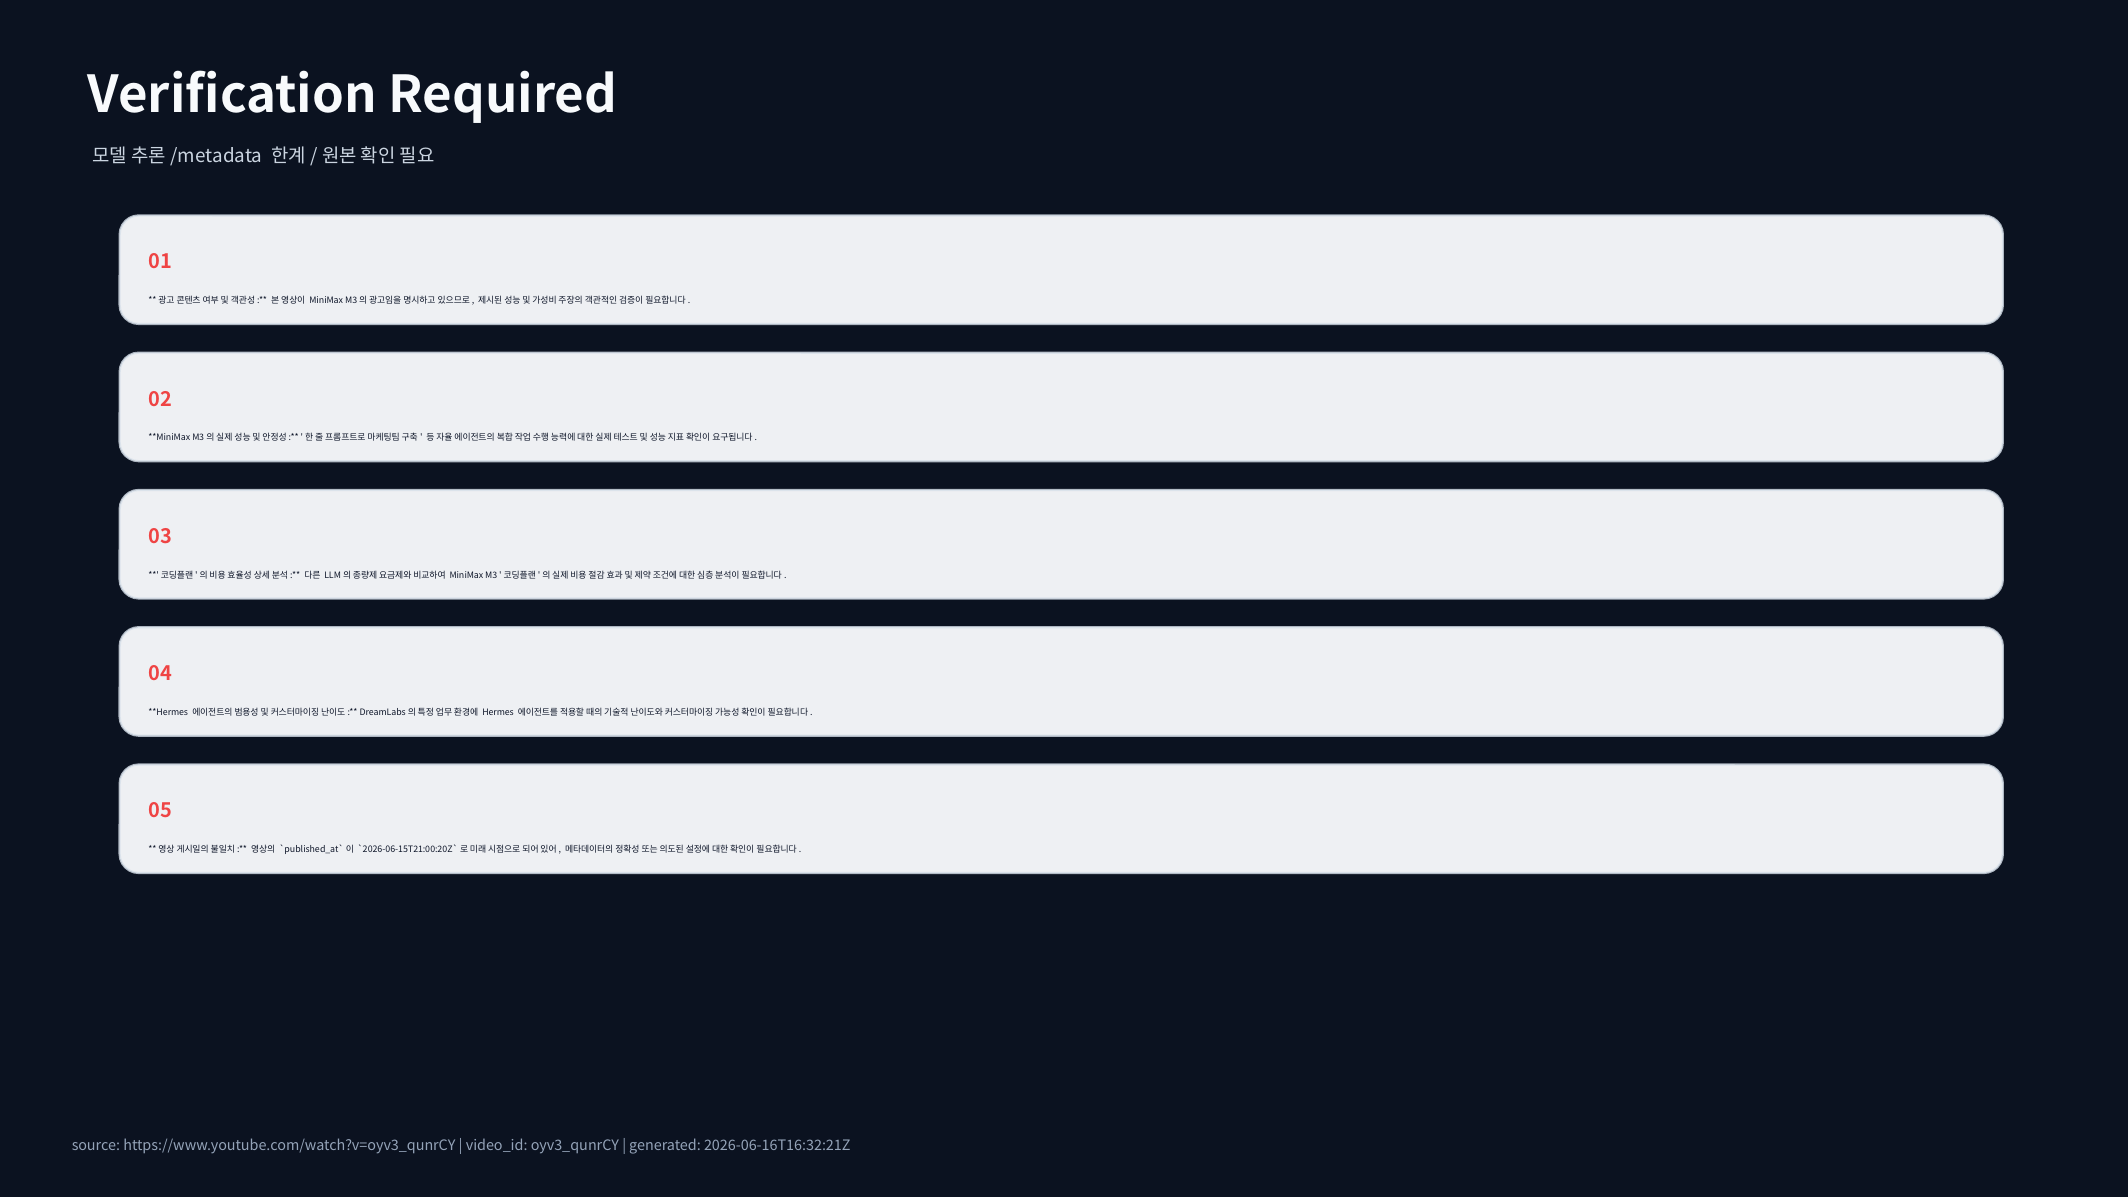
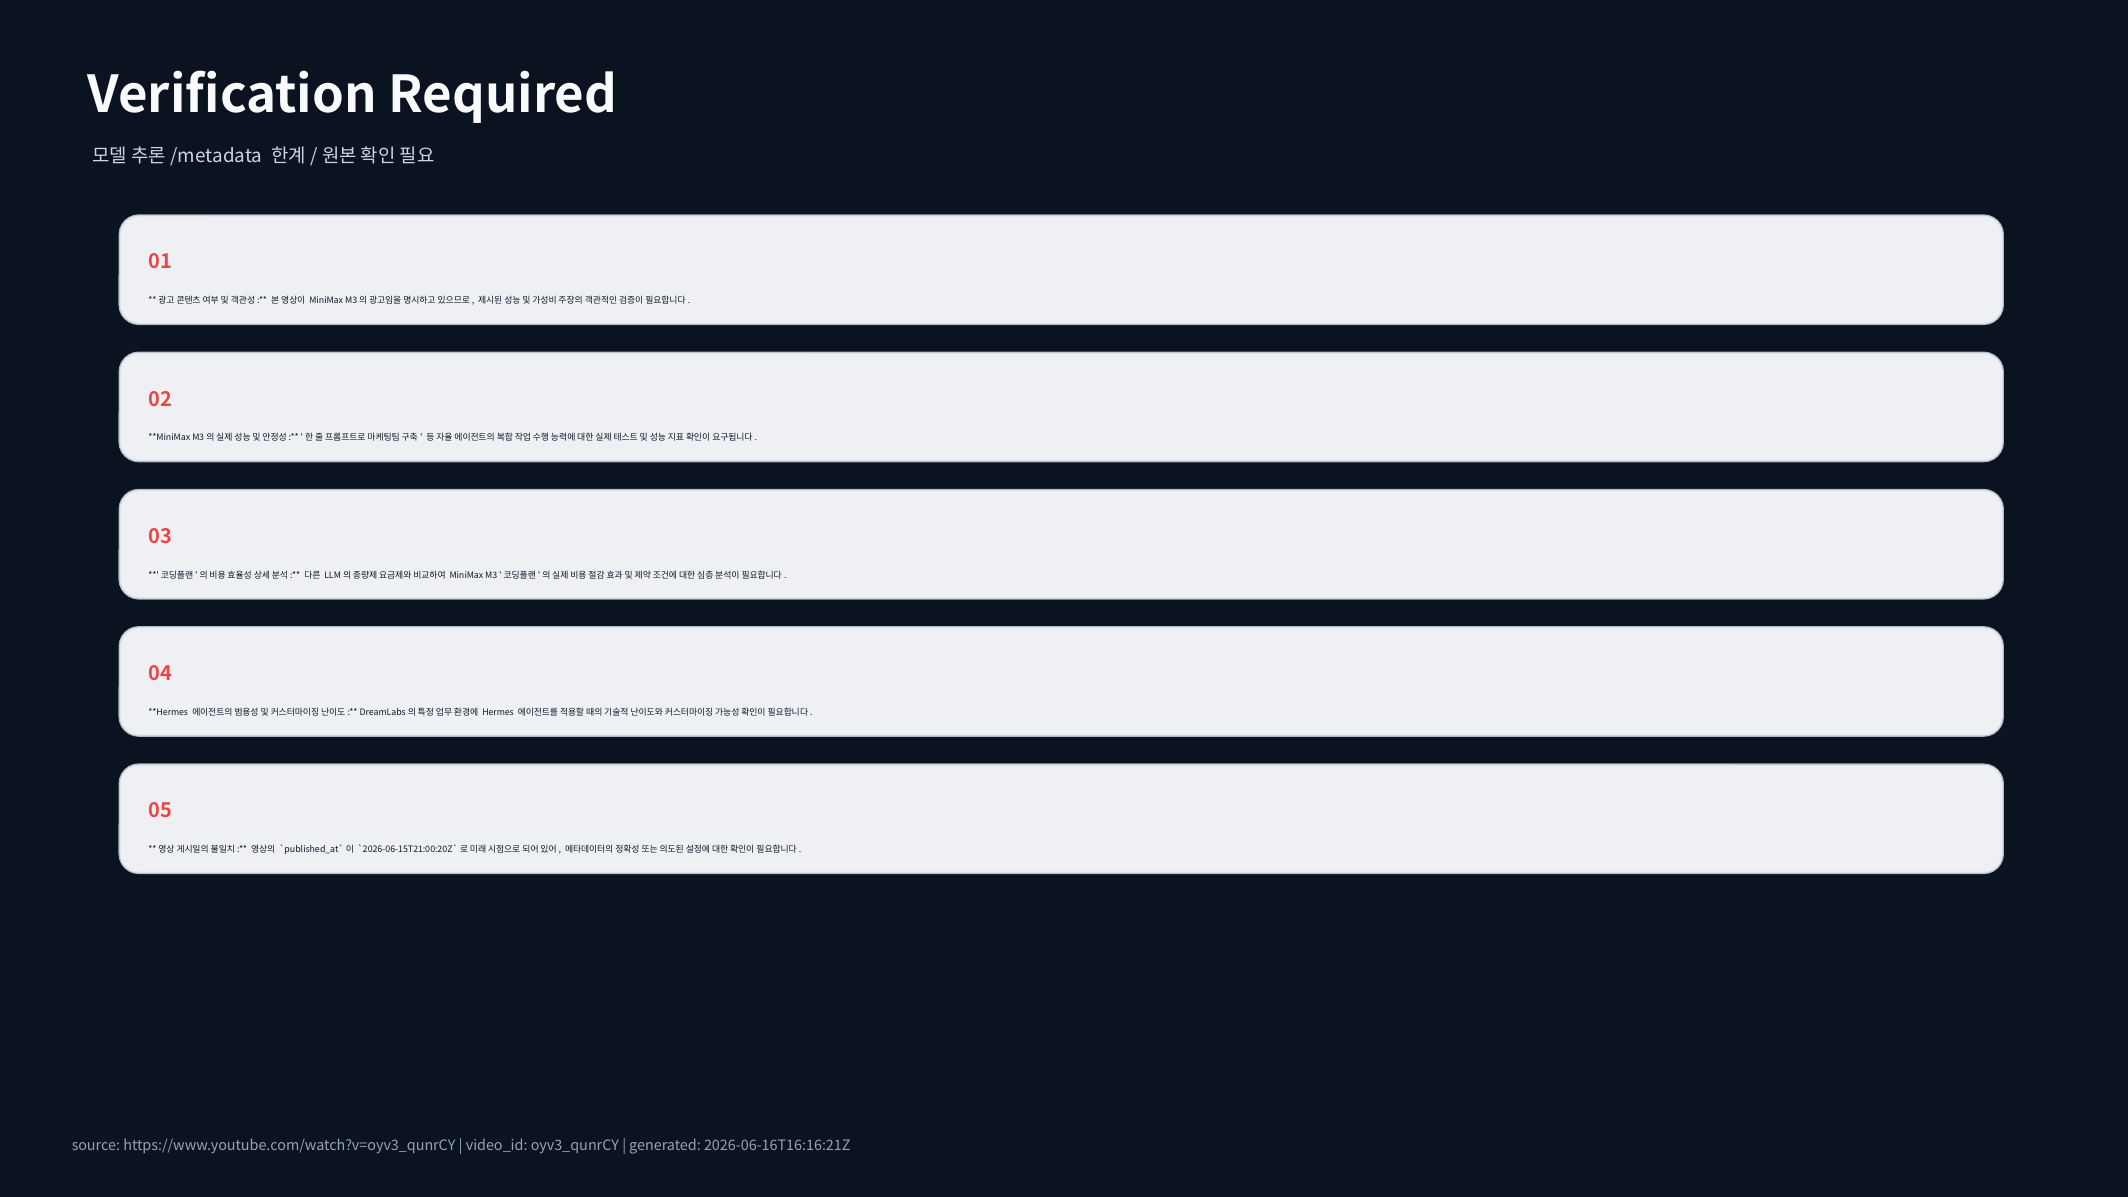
2026-06-16T16:32:21Z: 2026-06-16T16:32:21Z -> 2026-06-16T16:16:21Z (777, 1146)
